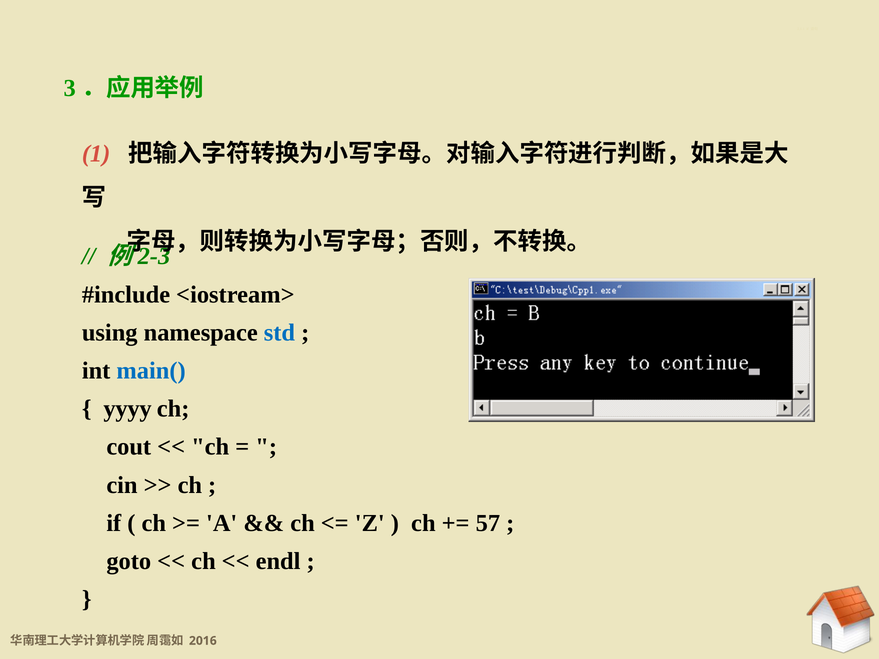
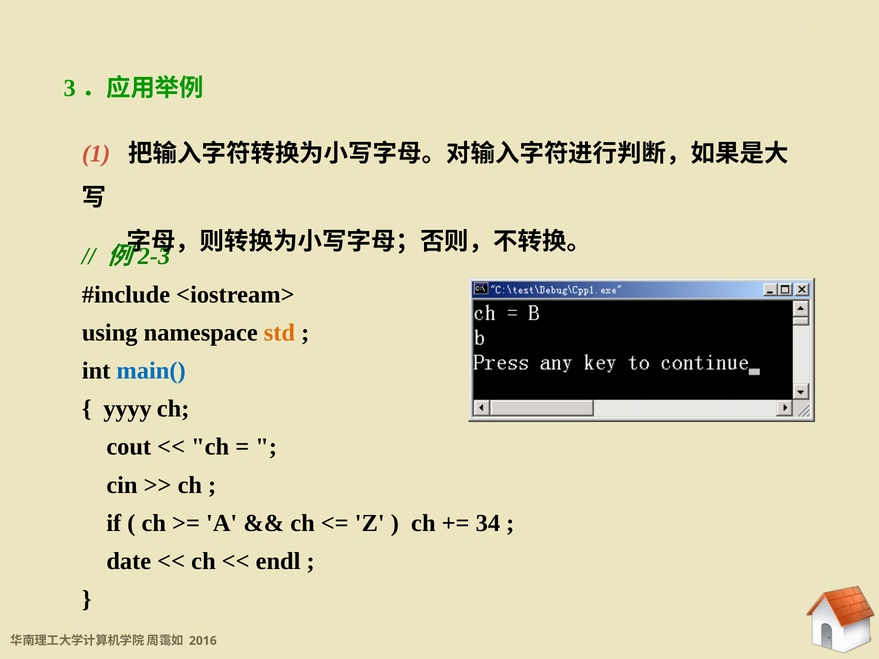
std colour: blue -> orange (279, 333)
57: 57 -> 34 (488, 523)
goto: goto -> date (129, 561)
